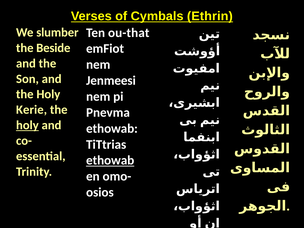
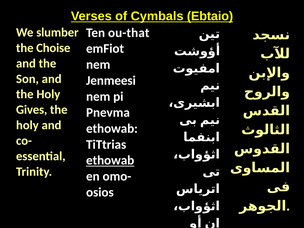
Ethrin: Ethrin -> Ebtaio (210, 16)
Beside: Beside -> Choise (53, 48)
Kerie: Kerie -> Gives (32, 110)
holy underline: present -> none (27, 125)
